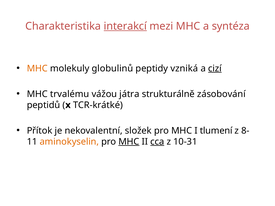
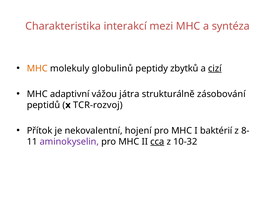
interakcí underline: present -> none (125, 26)
vzniká: vzniká -> zbytků (184, 68)
trvalému: trvalému -> adaptivní (70, 94)
TCR-krátké: TCR-krátké -> TCR-rozvoj (98, 105)
složek: složek -> hojení (138, 131)
tlumení: tlumení -> baktérií (216, 131)
aminokyselin colour: orange -> purple (69, 142)
MHC underline: present -> none (129, 142)
10-31: 10-31 -> 10-32 (185, 142)
